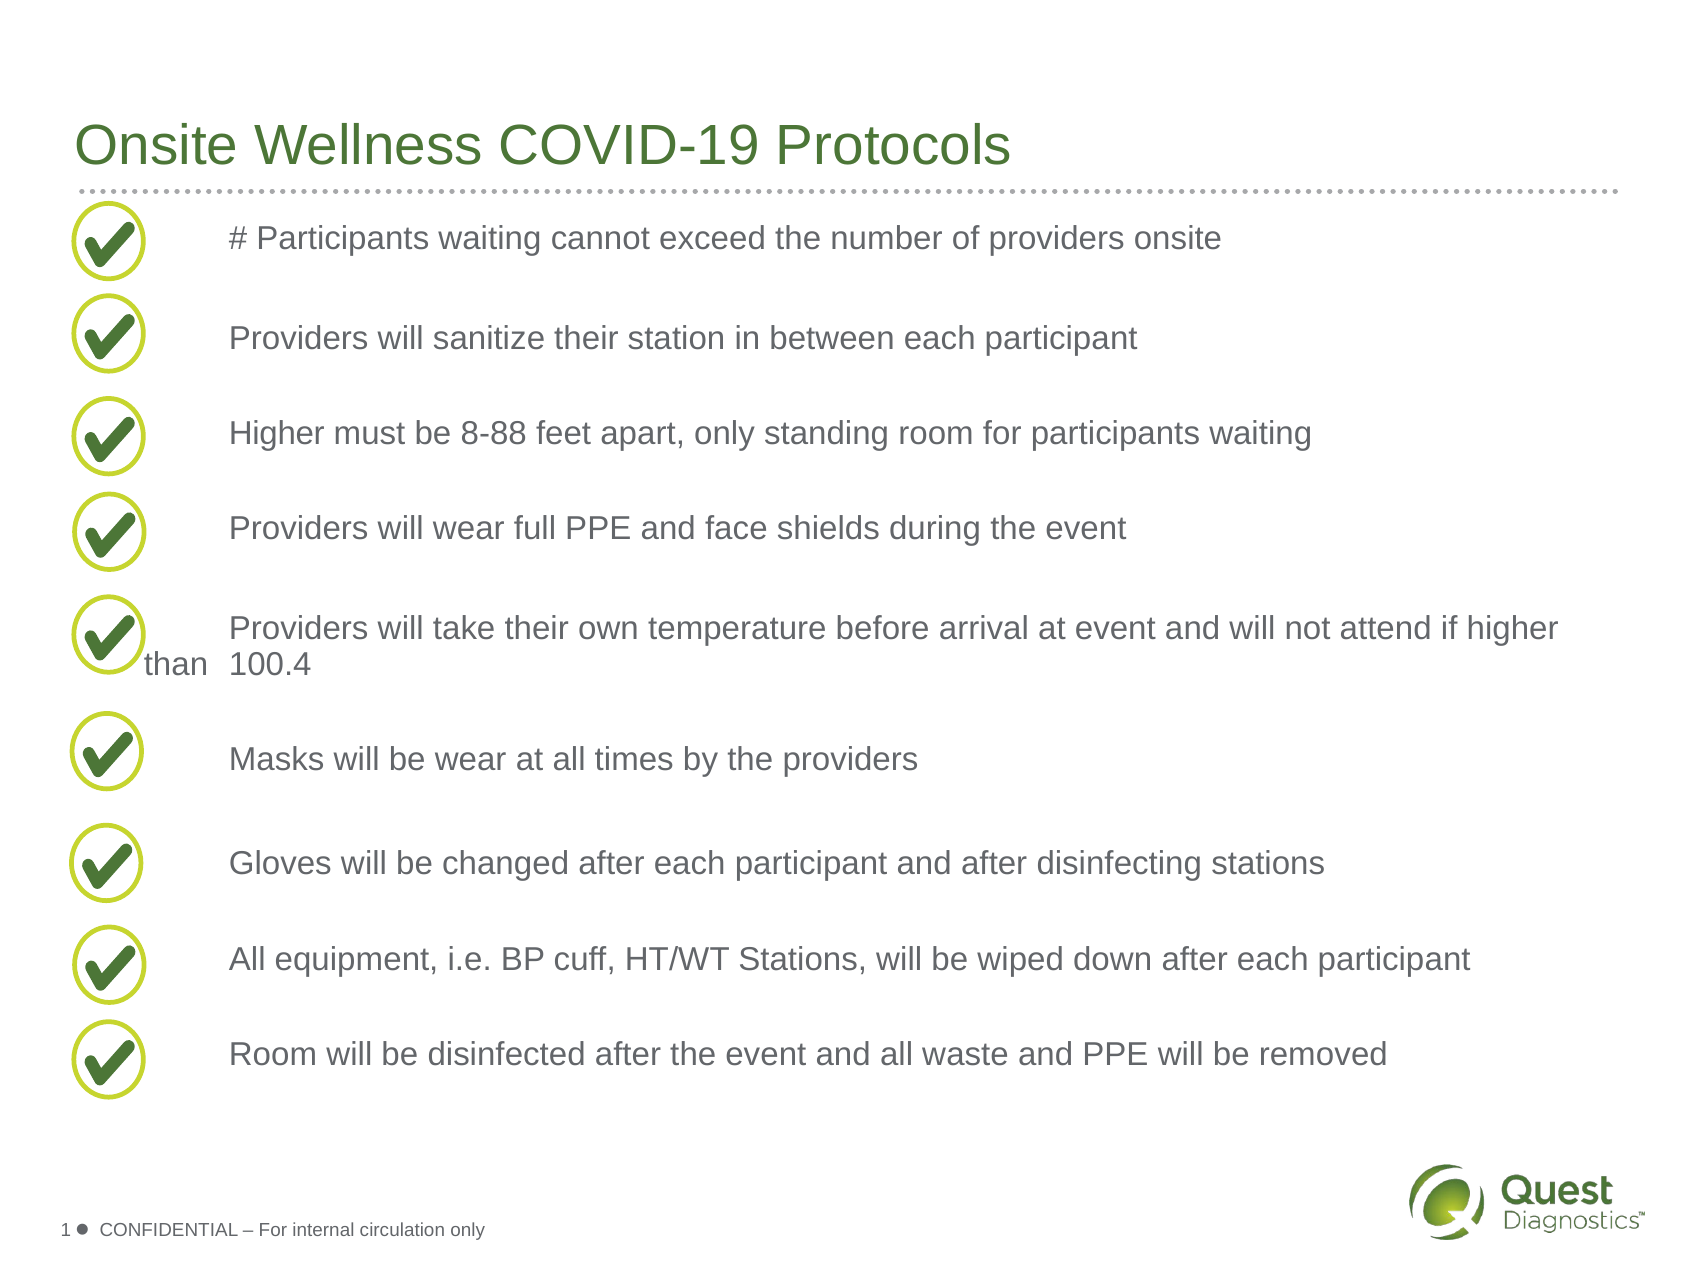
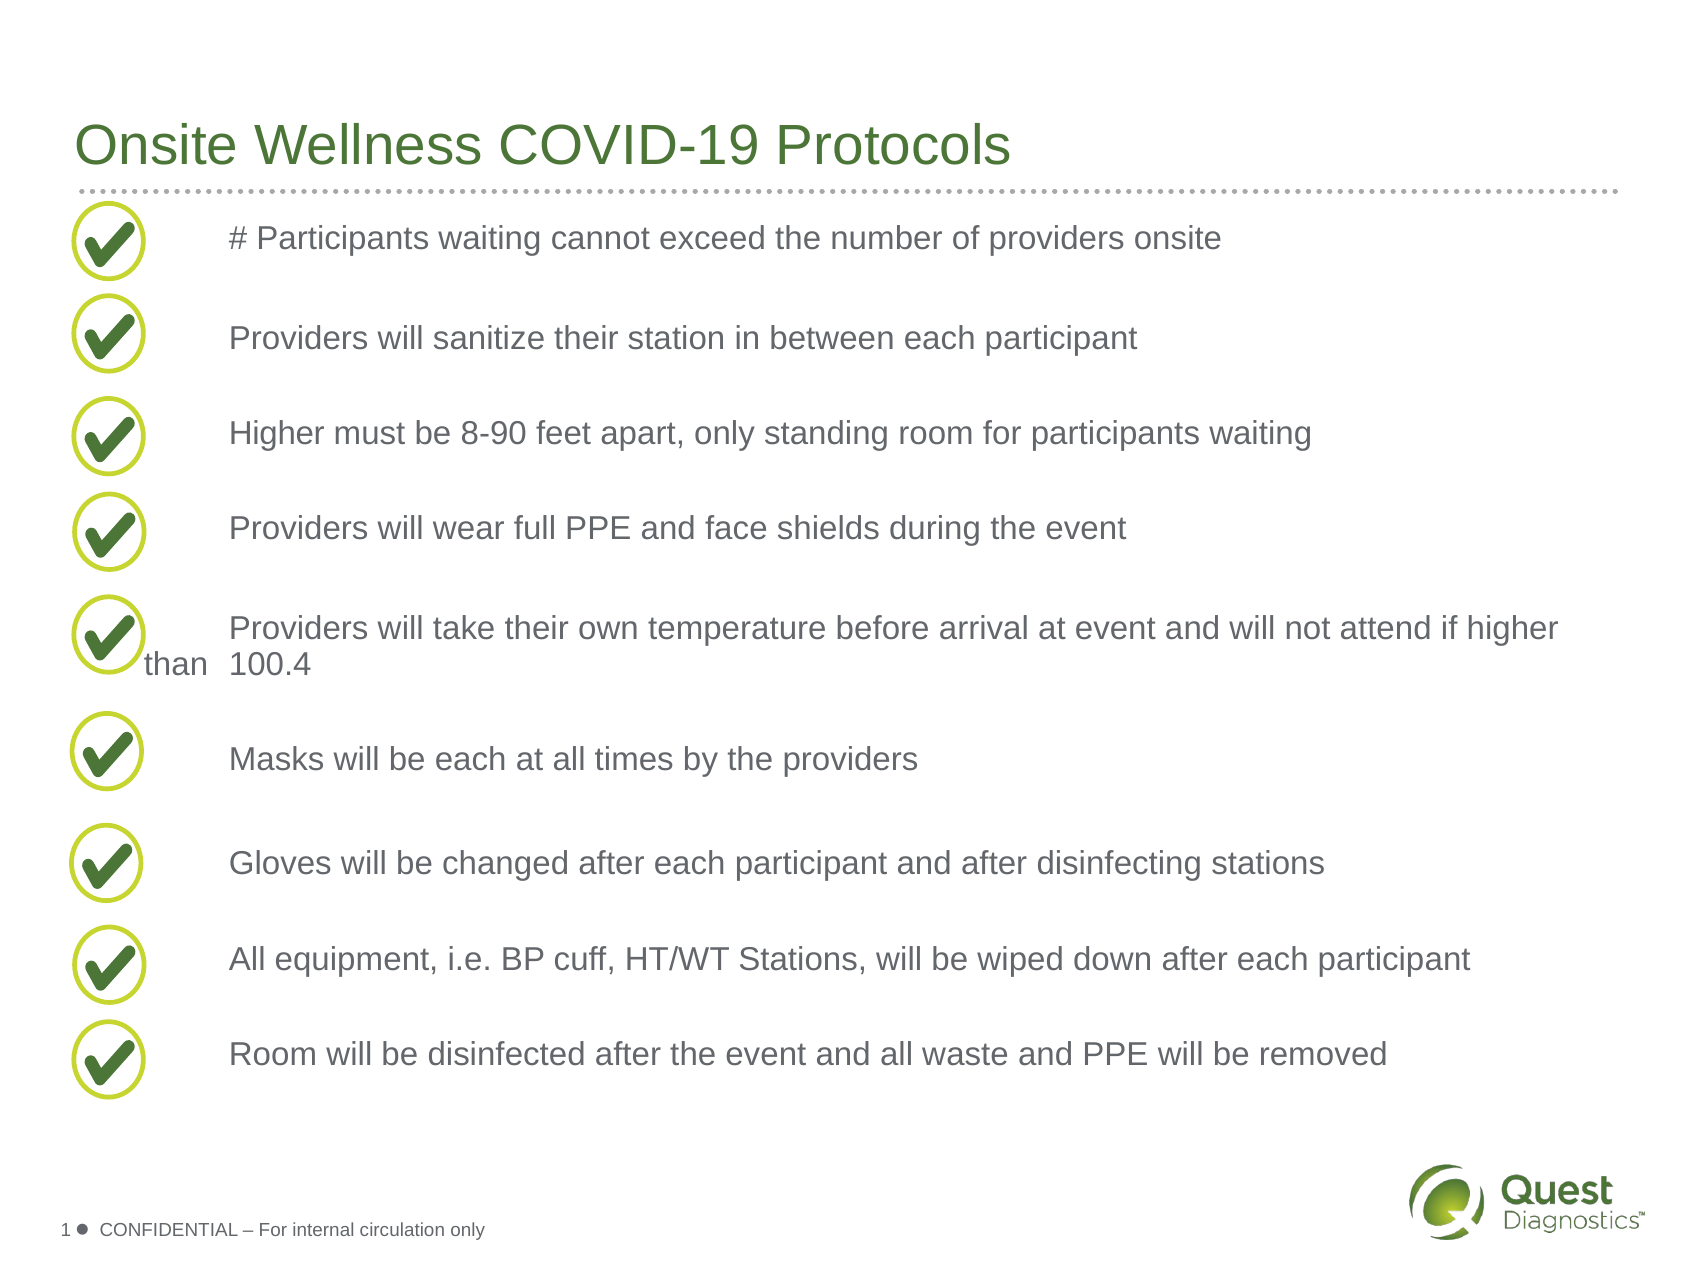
8-88: 8-88 -> 8-90 (494, 434)
be wear: wear -> each (471, 759)
